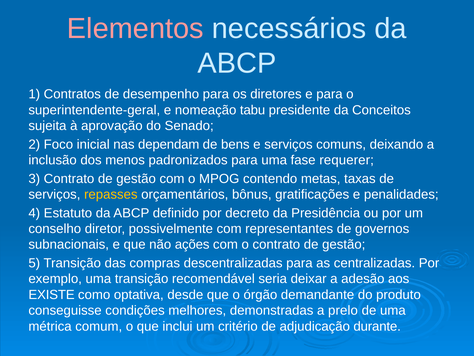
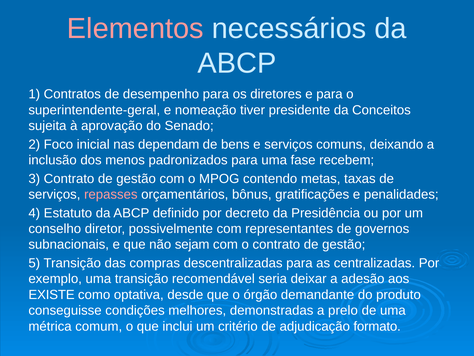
tabu: tabu -> tiver (253, 110)
requerer: requerer -> recebem (347, 160)
repasses colour: yellow -> pink (111, 194)
ações: ações -> sejam (192, 244)
durante: durante -> formato (377, 326)
